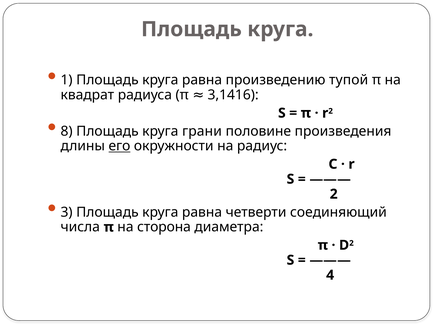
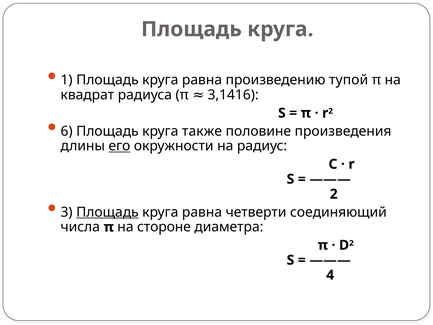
8: 8 -> 6 (67, 131)
грани: грани -> также (202, 131)
Площадь underline: none -> present (107, 212)
сторона: сторона -> стороне (164, 227)
